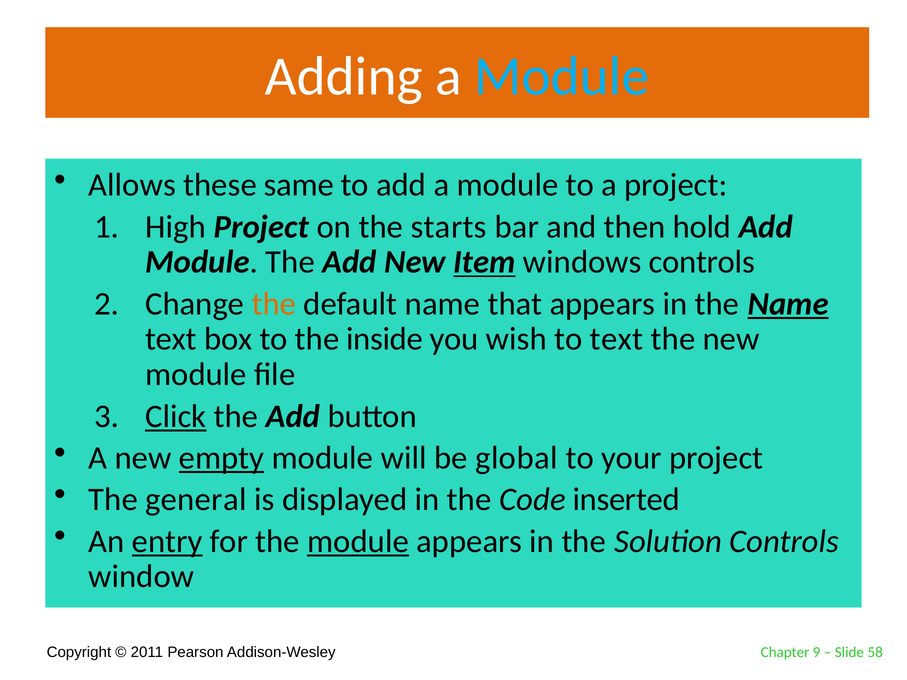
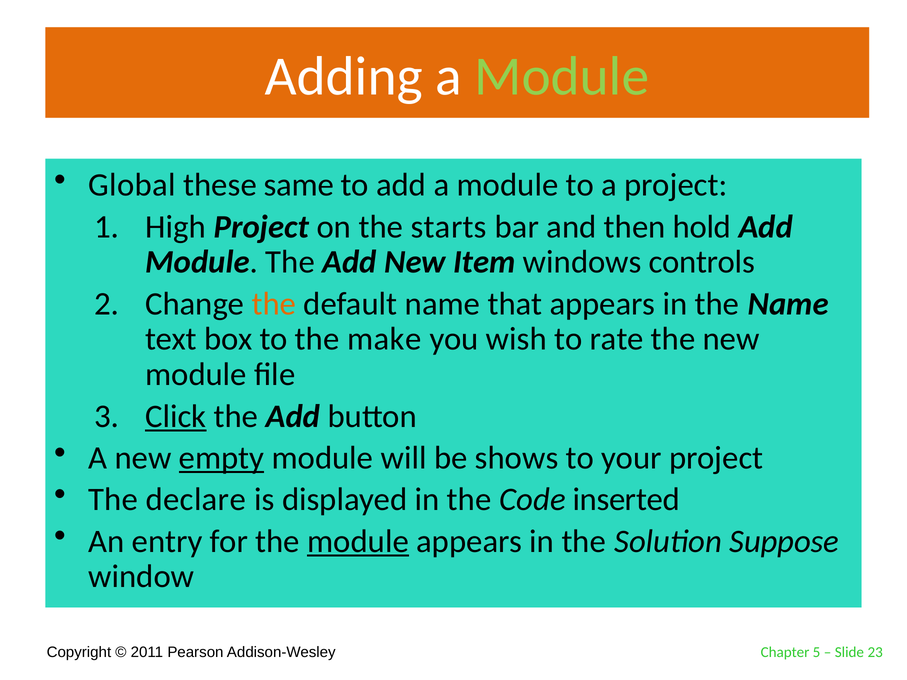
Module colour: light blue -> light green (562, 76)
Allows: Allows -> Global (132, 185)
Item underline: present -> none (484, 262)
Name underline: present -> none (788, 304)
inside: inside -> make (384, 339)
to text: text -> rate (617, 339)
global: global -> shows (517, 458)
general: general -> declare (196, 500)
entry underline: present -> none (167, 542)
Solution Controls: Controls -> Suppose (784, 542)
9: 9 -> 5 (817, 652)
58: 58 -> 23 (875, 652)
